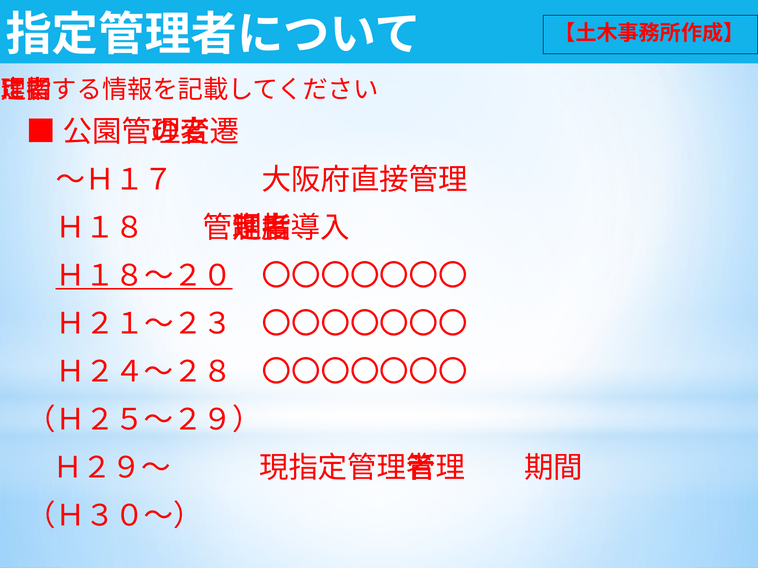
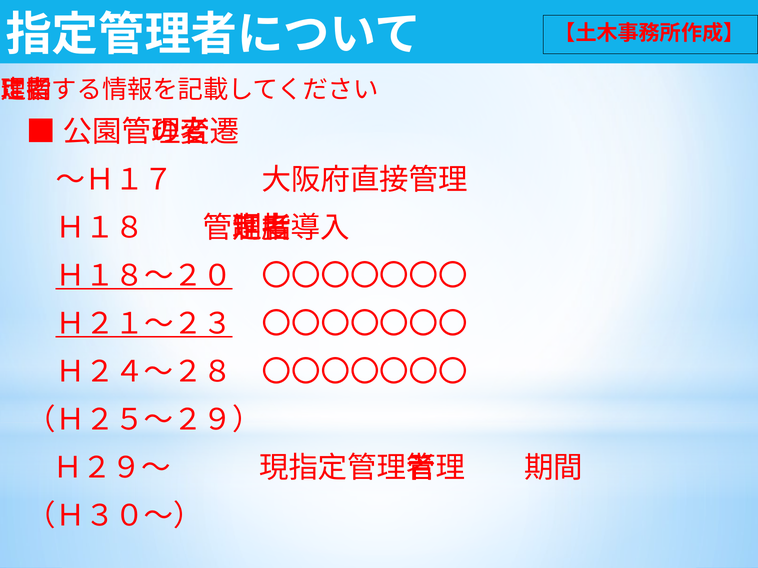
Ｈ２１～２３ underline: none -> present (144, 324)
